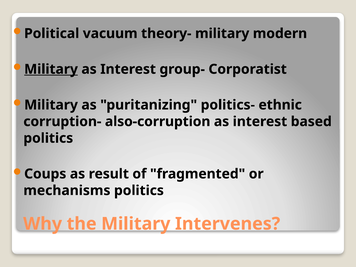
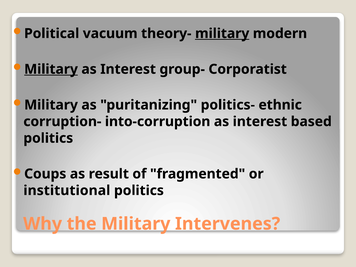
military underline: none -> present (222, 33)
also-corruption: also-corruption -> into-corruption (158, 122)
mechanisms: mechanisms -> institutional (67, 190)
